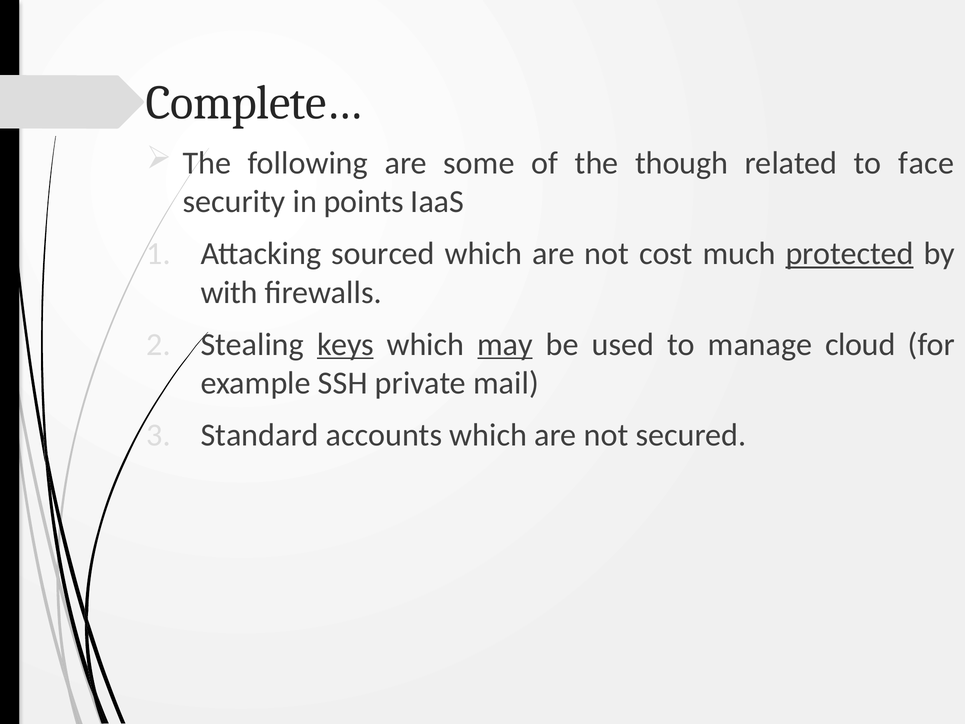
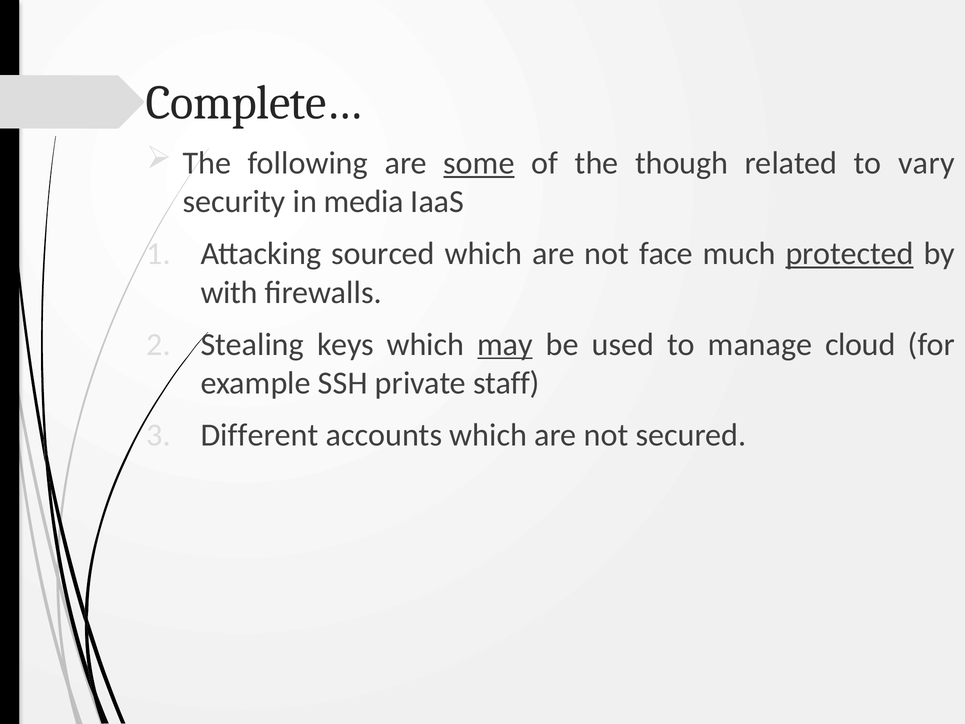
some underline: none -> present (479, 163)
face: face -> vary (926, 163)
points: points -> media (364, 202)
cost: cost -> face (666, 254)
keys underline: present -> none (345, 344)
mail: mail -> staff (506, 383)
Standard: Standard -> Different (260, 435)
